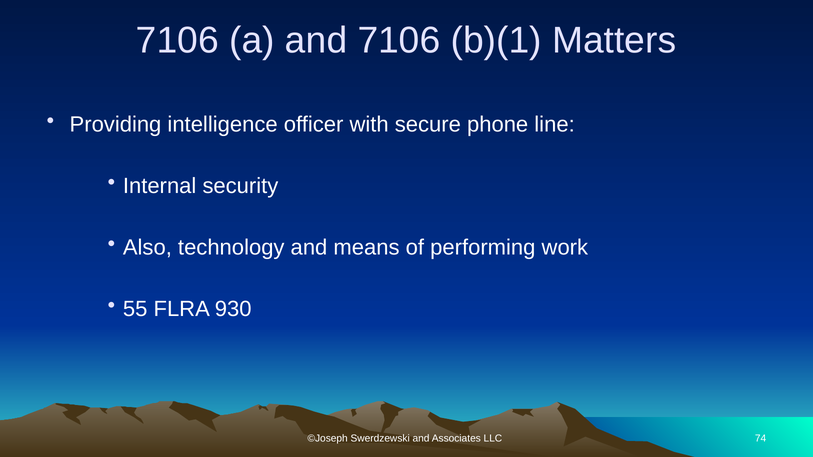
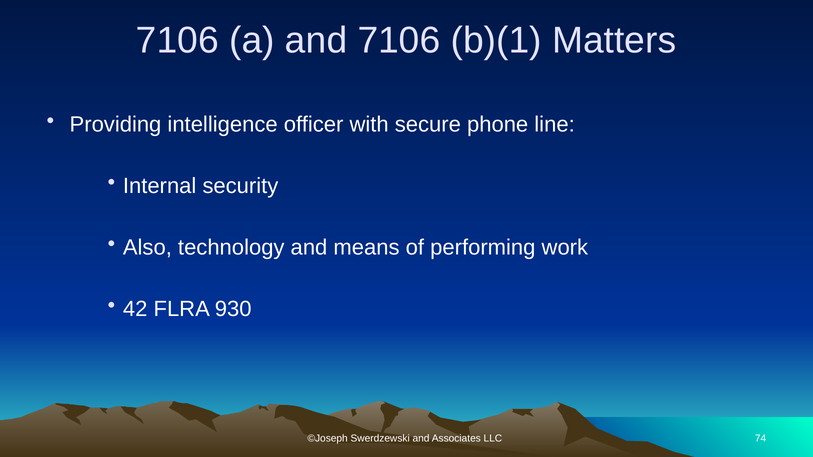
55: 55 -> 42 (135, 309)
